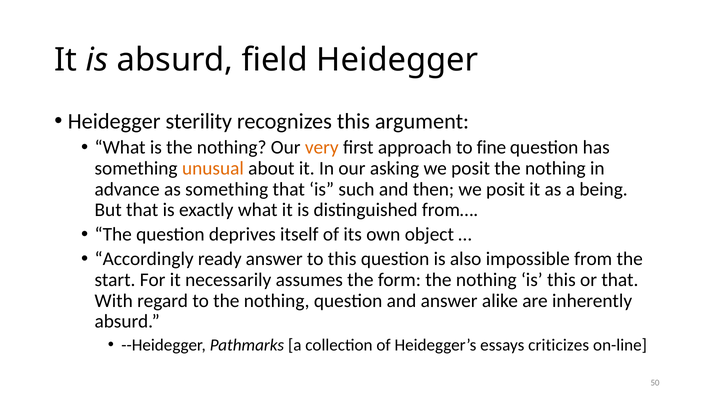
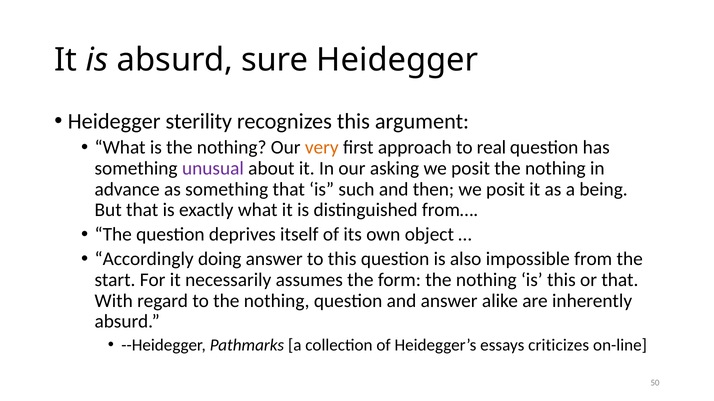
field: field -> sure (275, 60)
fine: fine -> real (491, 148)
unusual colour: orange -> purple (213, 169)
ready: ready -> doing (220, 259)
